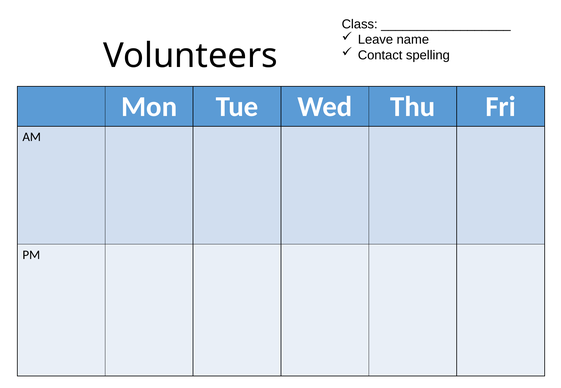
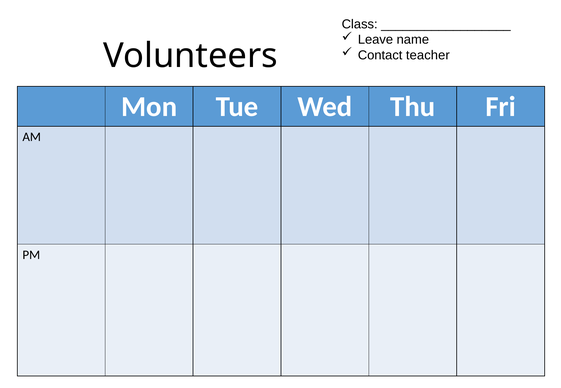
spelling: spelling -> teacher (428, 55)
